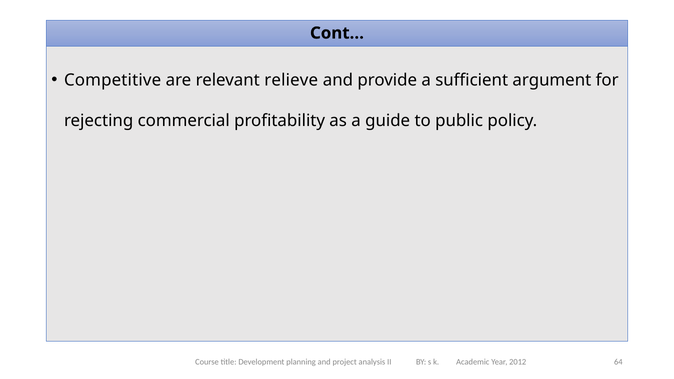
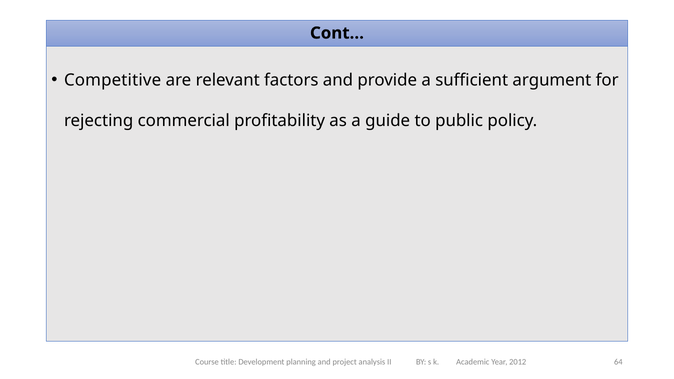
relieve: relieve -> factors (291, 80)
